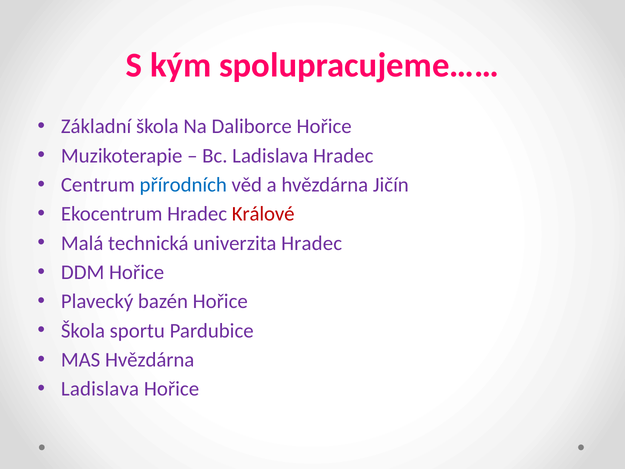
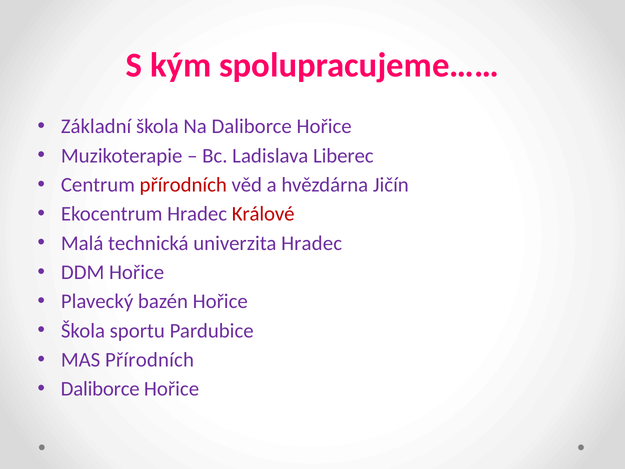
Ladislava Hradec: Hradec -> Liberec (343, 156)
přírodních colour: blue -> red (183, 185)
MAS Hvězdárna: Hvězdárna -> Přírodních (150, 360)
Ladislava: Ladislava -> Daliborce (100, 389)
